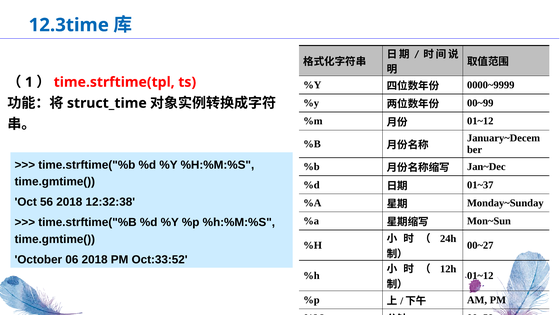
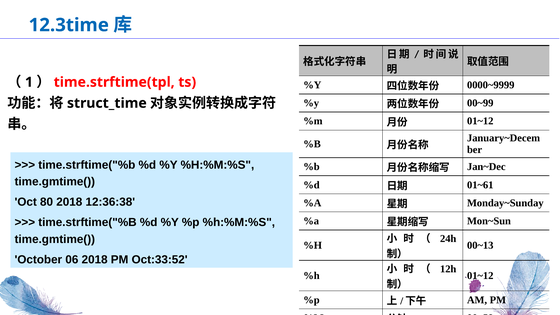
01~37: 01~37 -> 01~61 (480, 185)
56: 56 -> 80 (47, 202)
12:32:38: 12:32:38 -> 12:36:38 (110, 202)
00~27: 00~27 -> 00~13 (480, 245)
